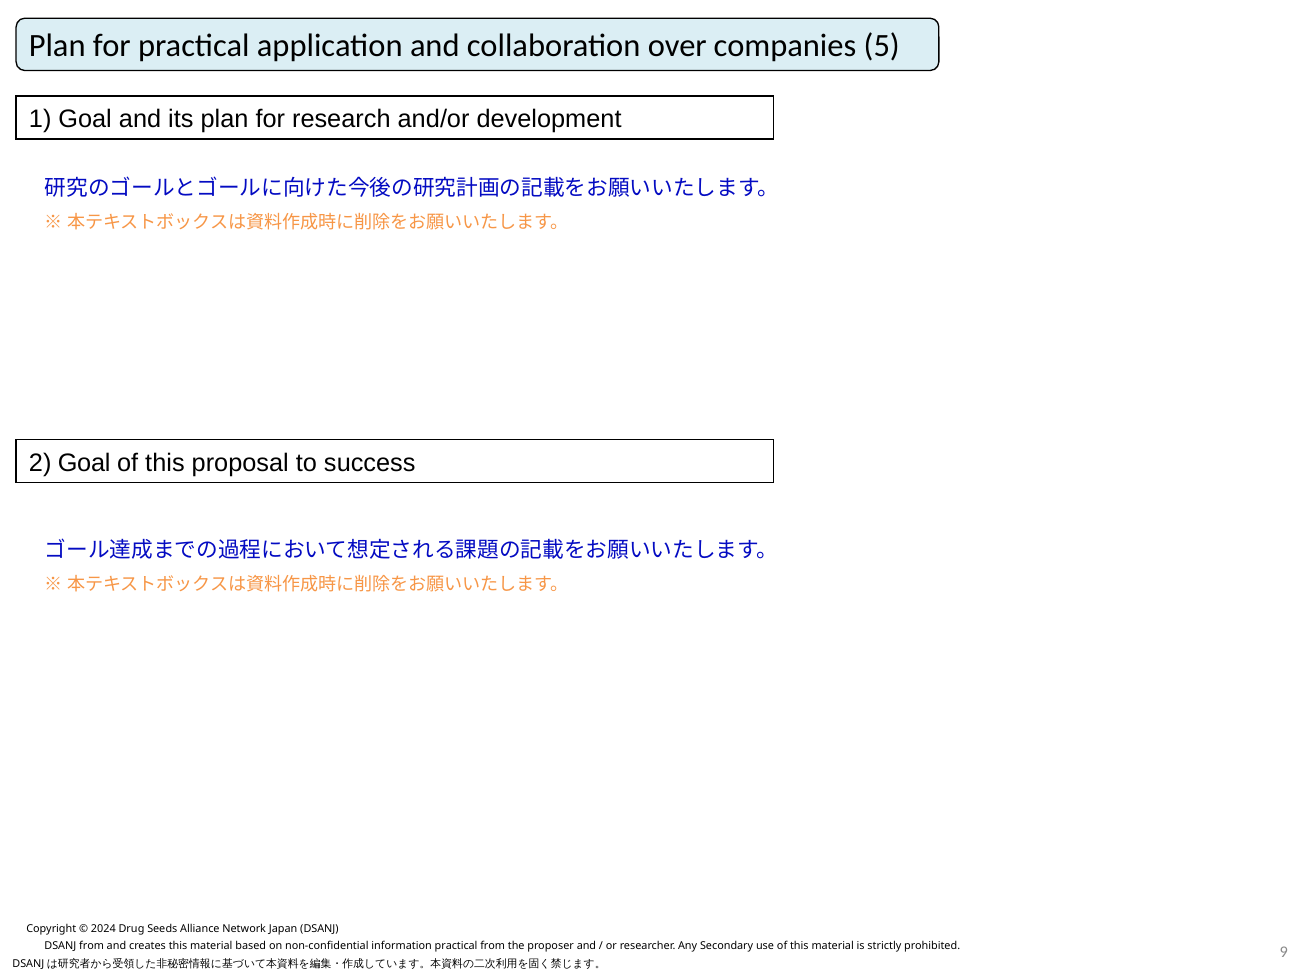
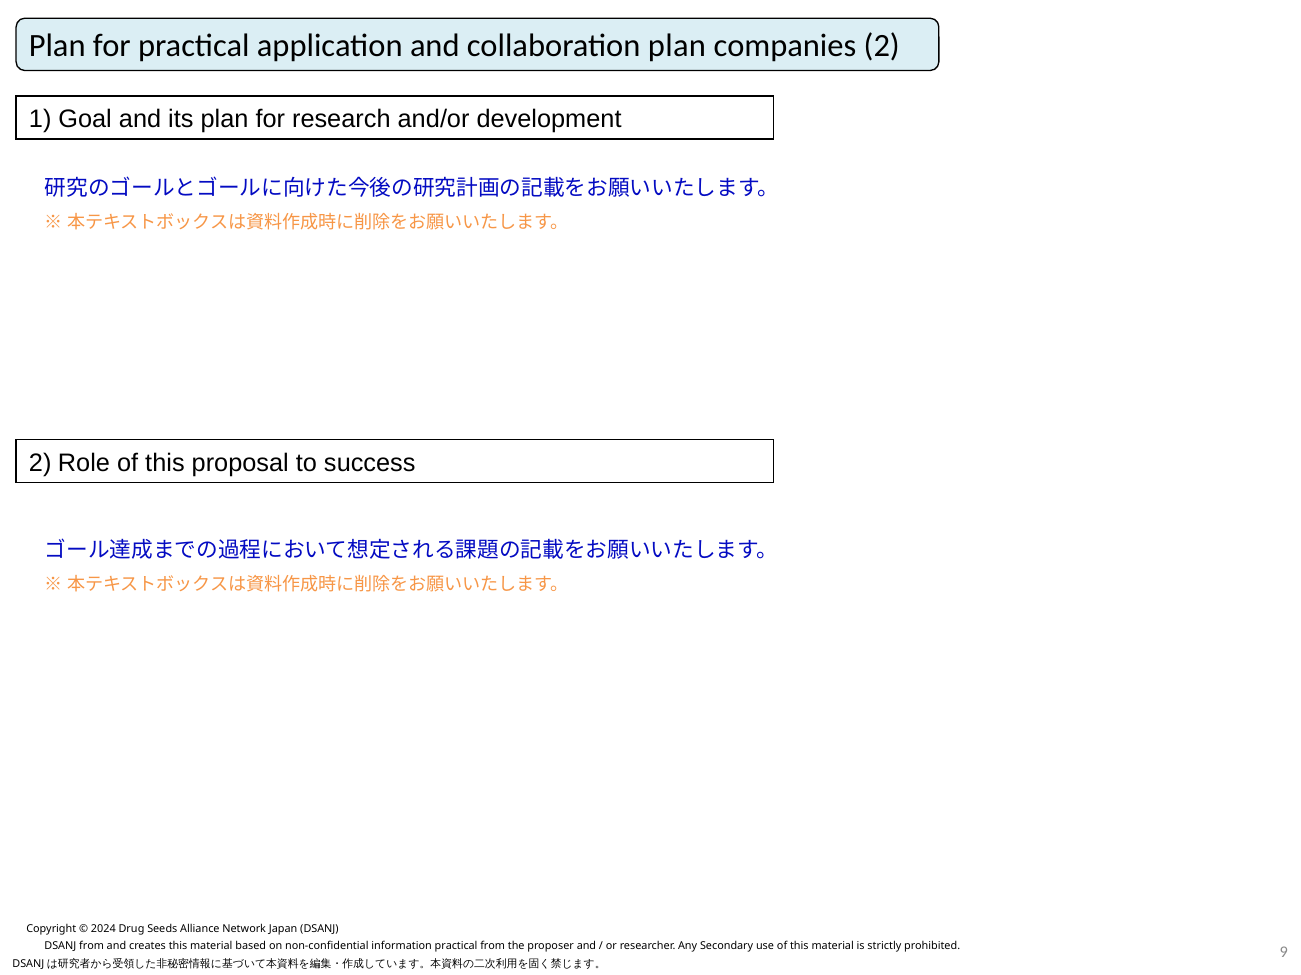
collaboration over: over -> plan (677, 46)
companies 5: 5 -> 2 (882, 46)
2 Goal: Goal -> Role (84, 463)
